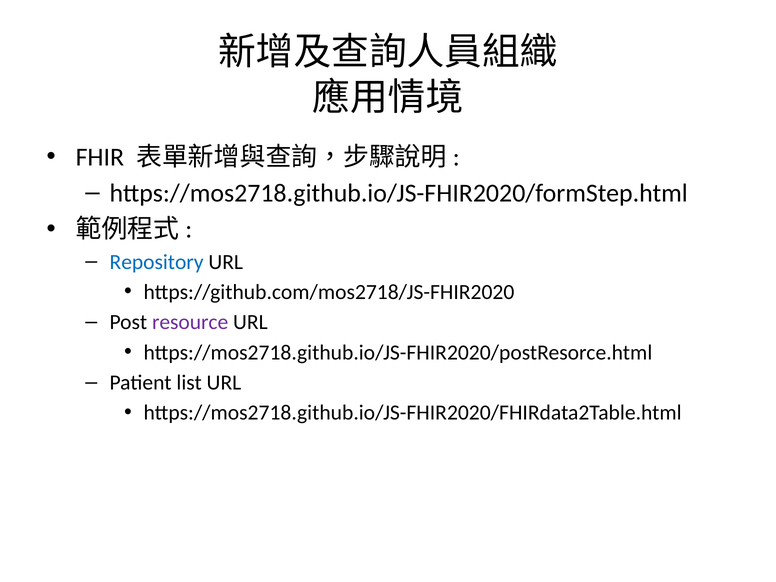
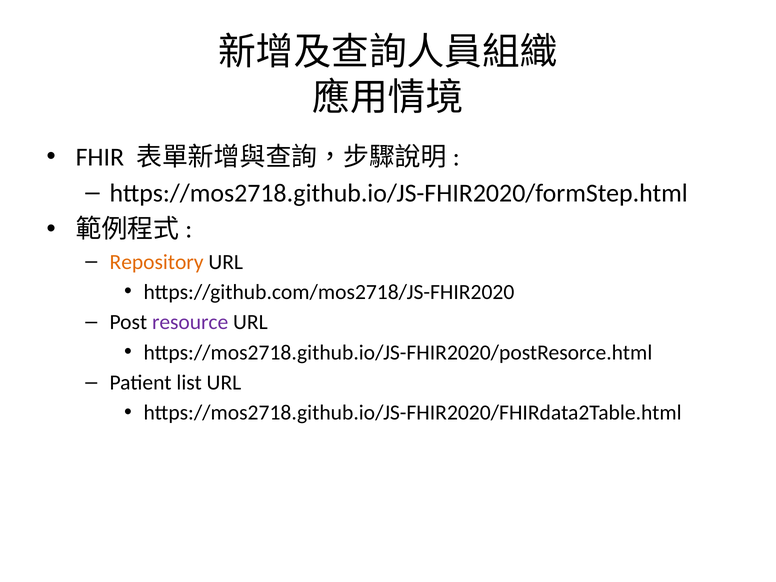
Repository colour: blue -> orange (157, 262)
